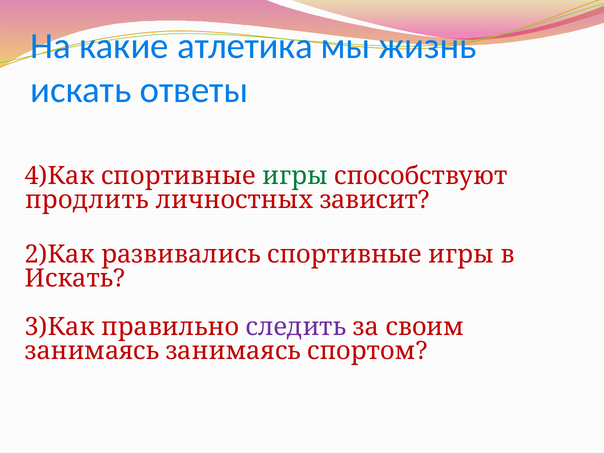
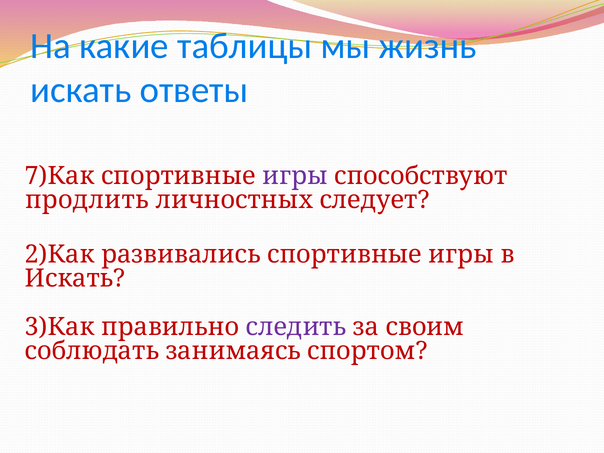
атлетика: атлетика -> таблицы (245, 46)
4)Как: 4)Как -> 7)Как (60, 176)
игры colour: green -> purple (295, 176)
зависит: зависит -> следует (375, 200)
занимаясь: занимаясь -> соблюдать (92, 351)
